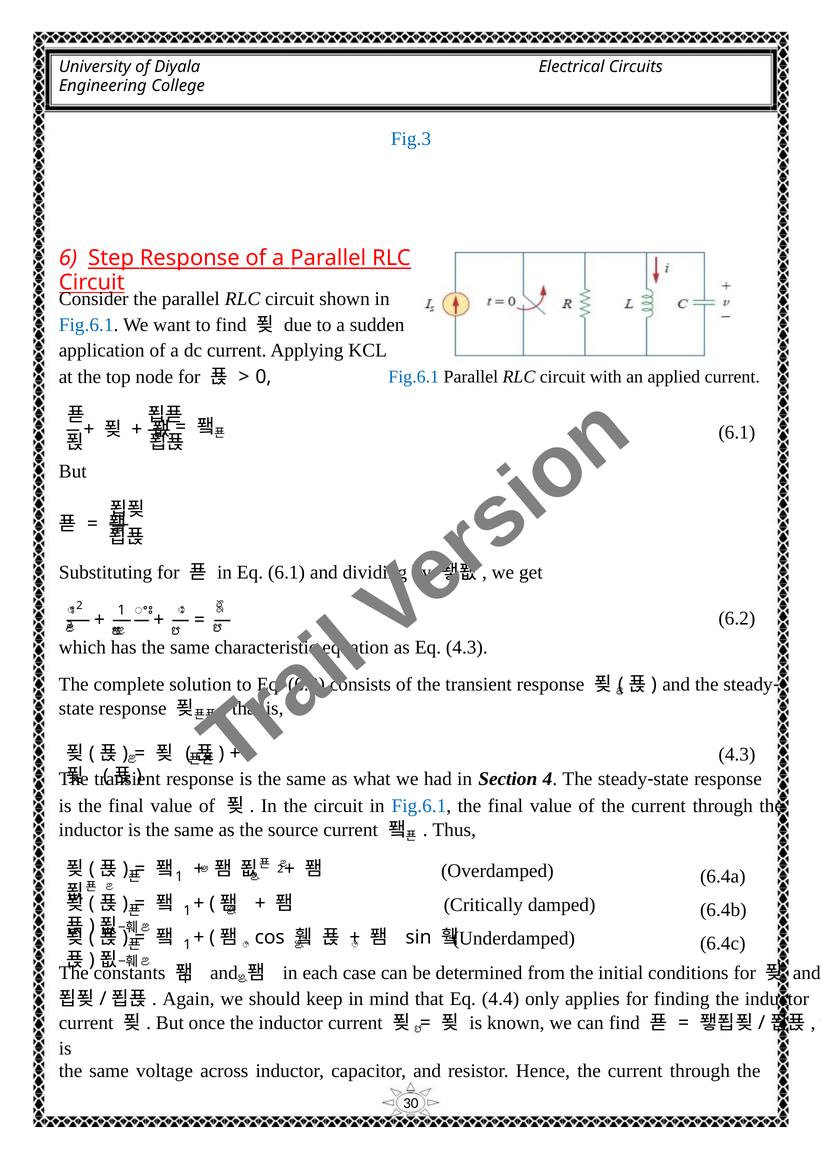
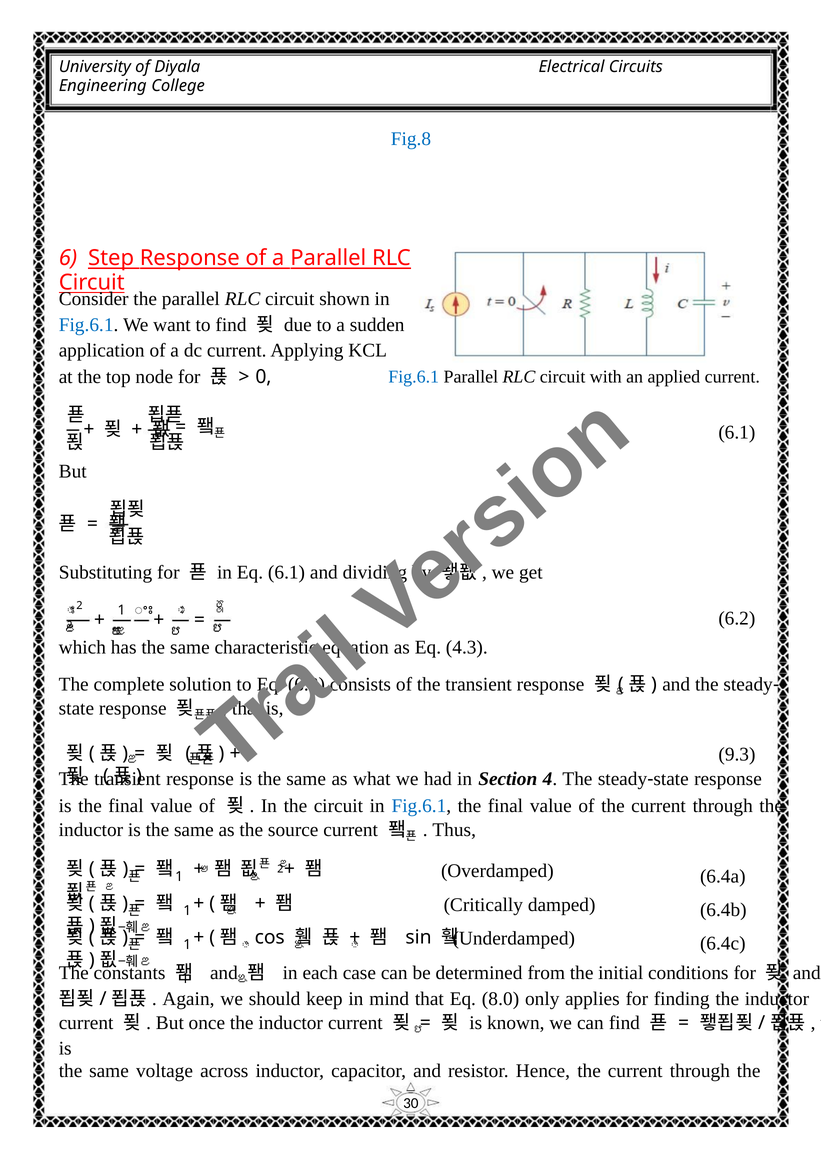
Fig.3: Fig.3 -> Fig.8 (411, 139)
4.3: 4.3 -> 9.3 (737, 755)
4.4: 4.4 -> 8.0 (501, 999)
